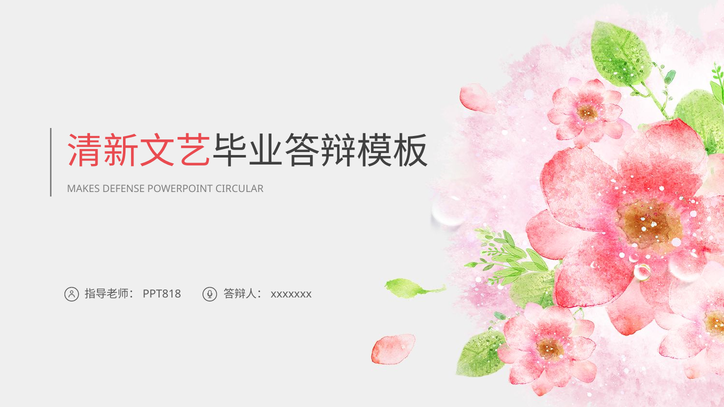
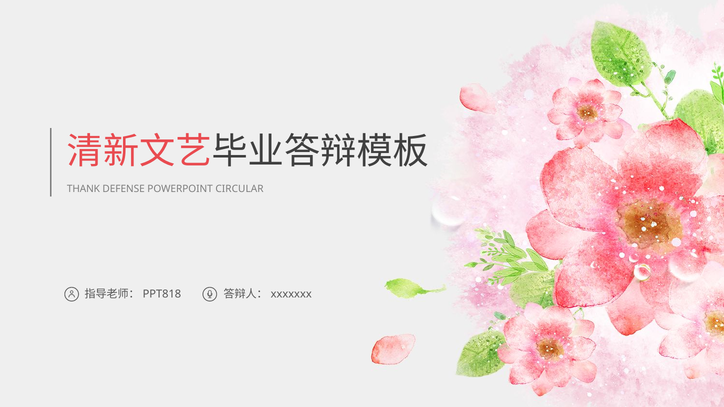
MAKES: MAKES -> THANK (83, 189)
